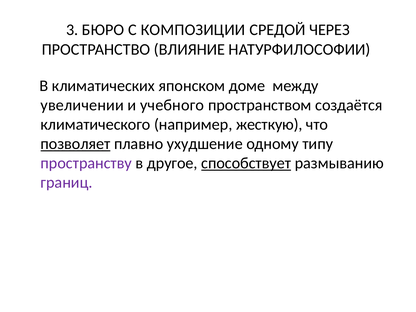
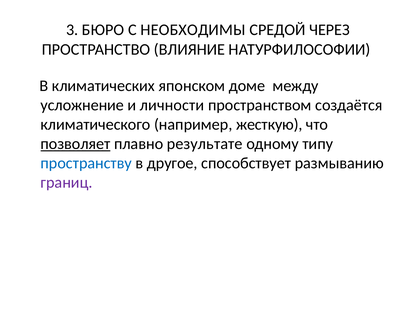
КОМПОЗИЦИИ: КОМПОЗИЦИИ -> НЕОБХОДИМЫ (193, 30)
увеличении: увеличении -> усложнение (82, 105)
учебного: учебного -> личности (172, 105)
ухудшение: ухудшение -> результате (205, 144)
пространству colour: purple -> blue (86, 163)
способствует underline: present -> none (246, 163)
